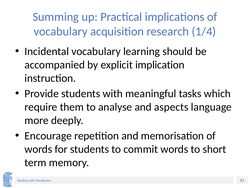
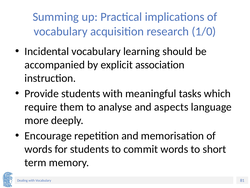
1/4: 1/4 -> 1/0 (204, 31)
implication: implication -> association (160, 65)
